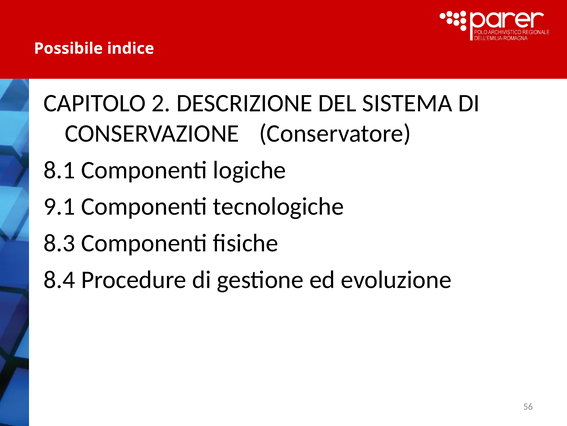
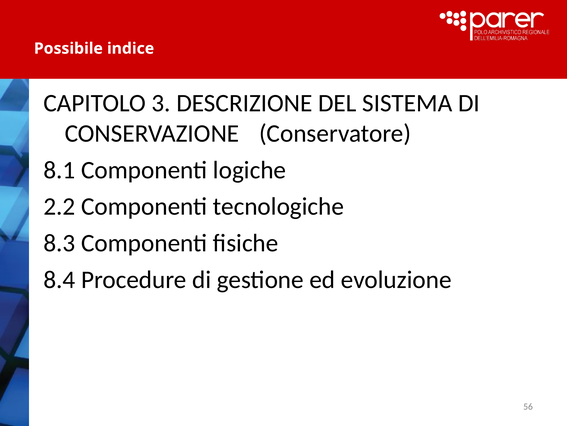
2: 2 -> 3 (161, 103)
9.1: 9.1 -> 2.2 (59, 206)
